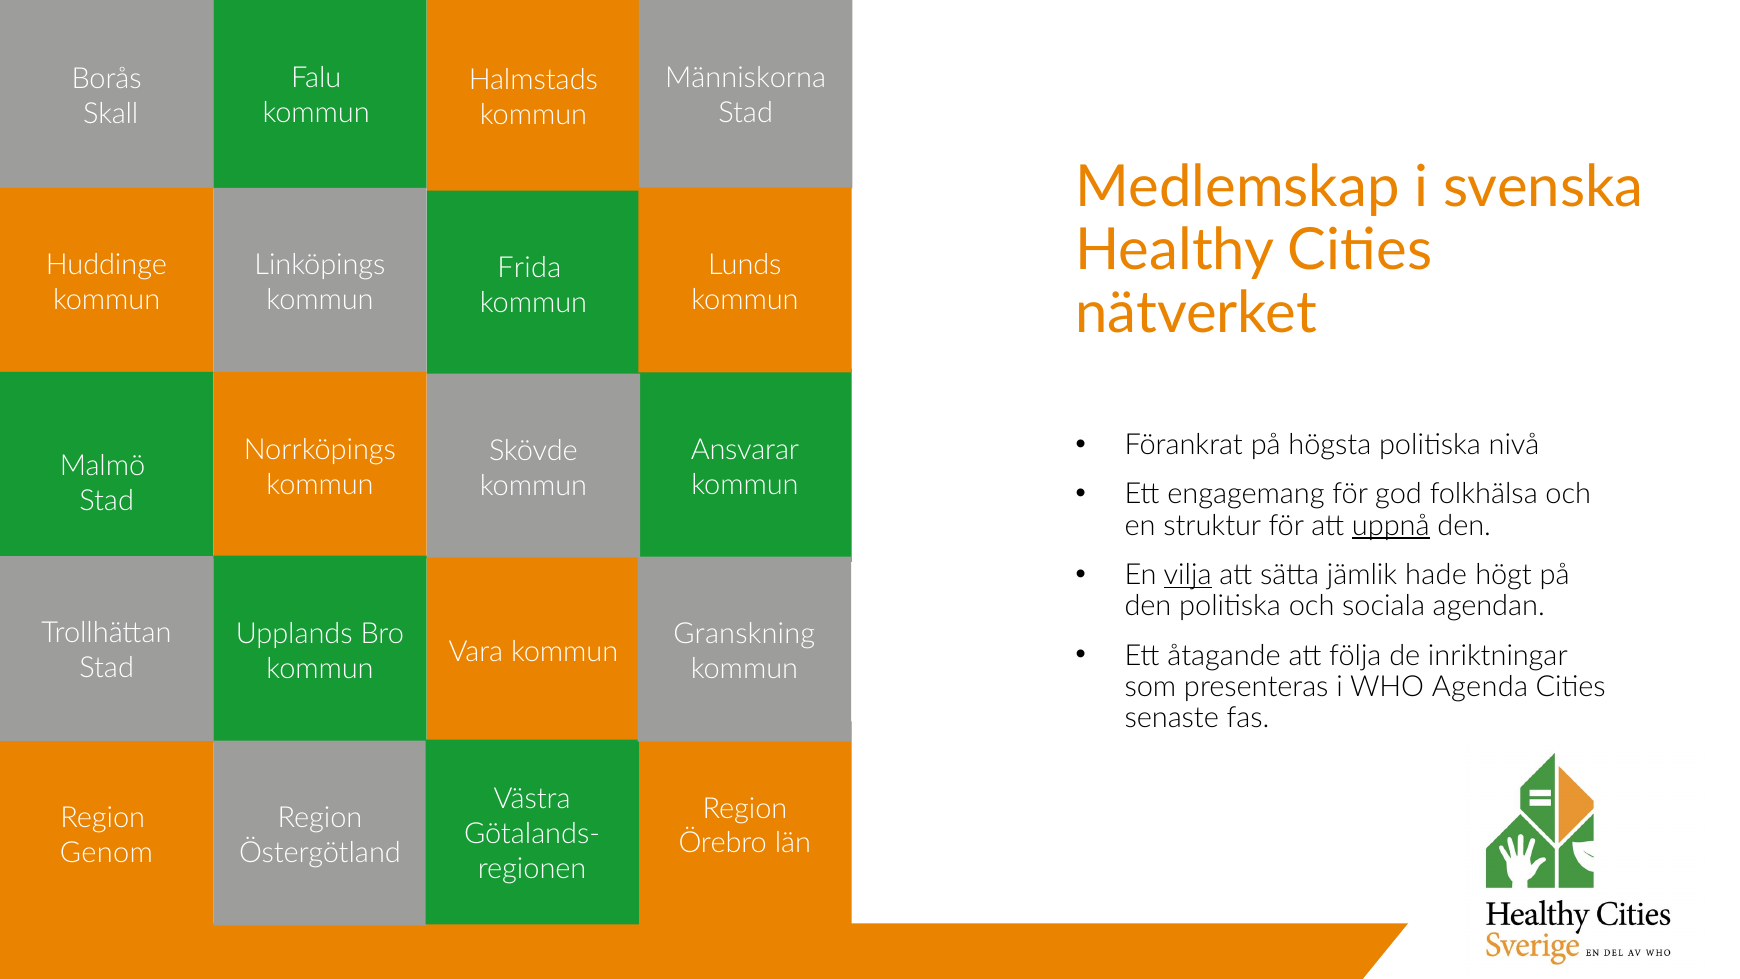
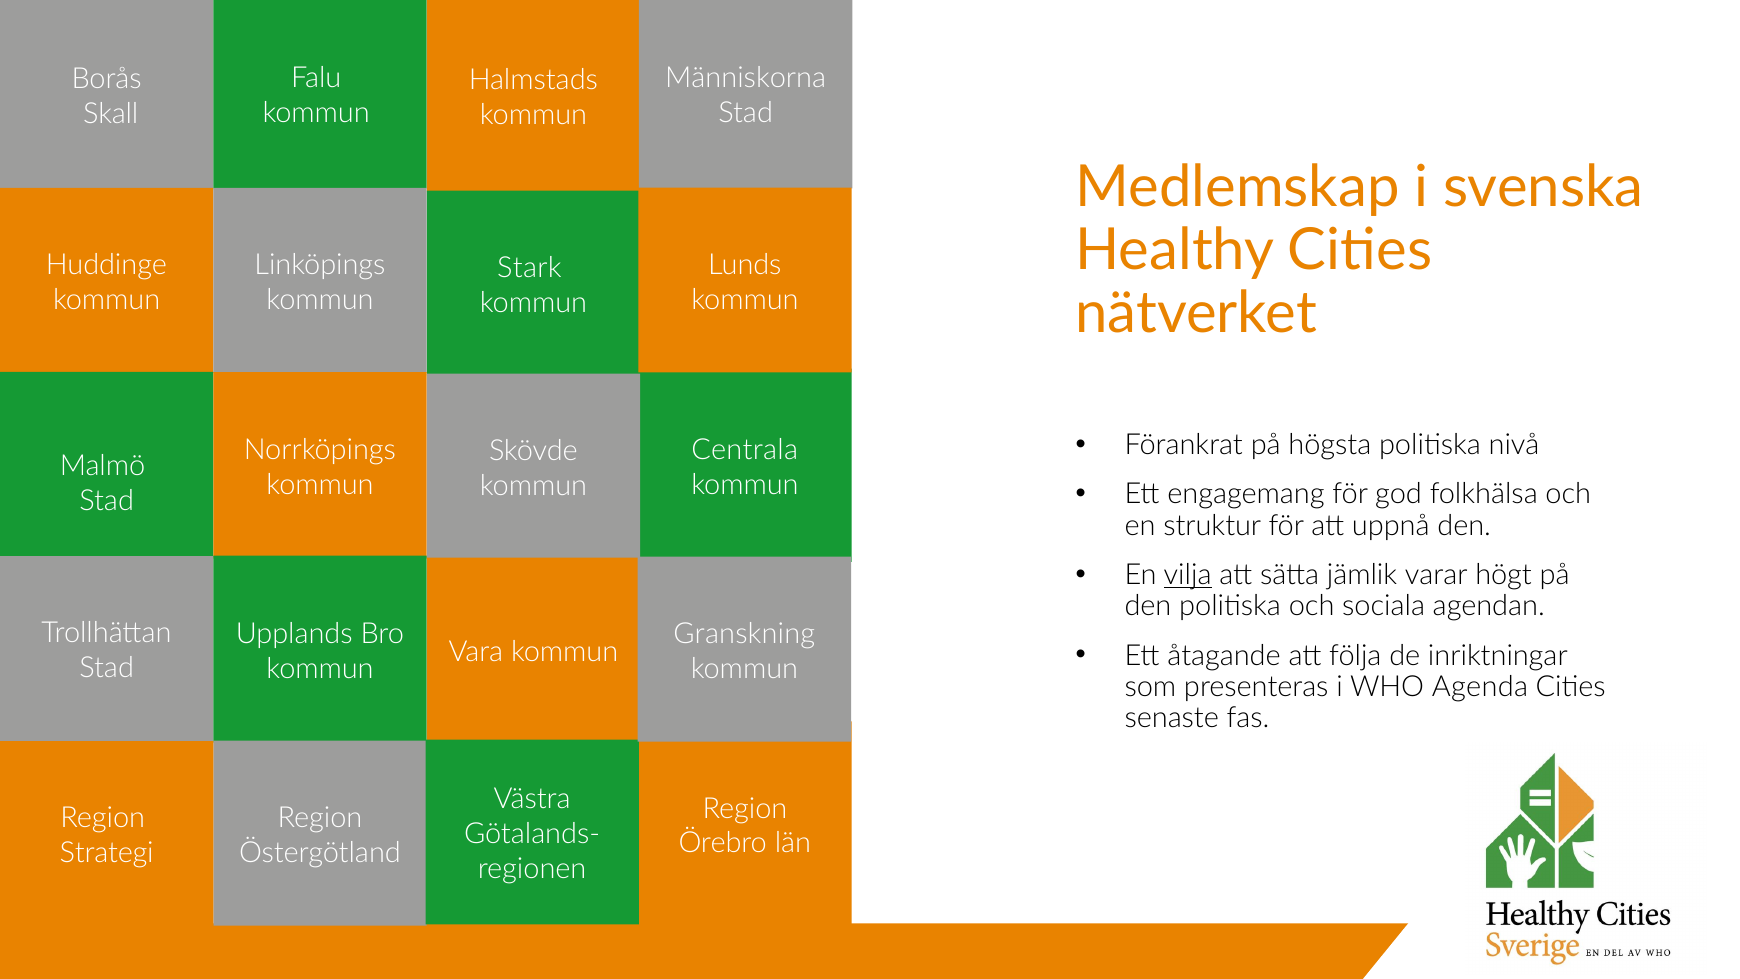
Frida: Frida -> Stark (529, 268)
Ansvarar: Ansvarar -> Centrala (745, 450)
uppnå underline: present -> none (1391, 525)
hade: hade -> varar (1436, 575)
Genom: Genom -> Strategi (107, 853)
